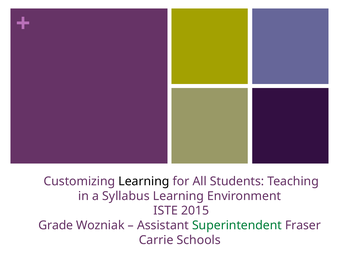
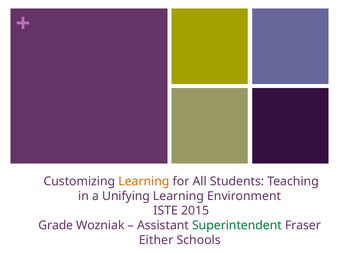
Learning colour: black -> orange (144, 182)
Syllabus: Syllabus -> Unifying (126, 196)
Carrie: Carrie -> Either (156, 240)
